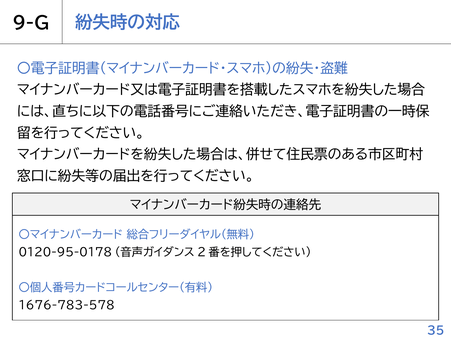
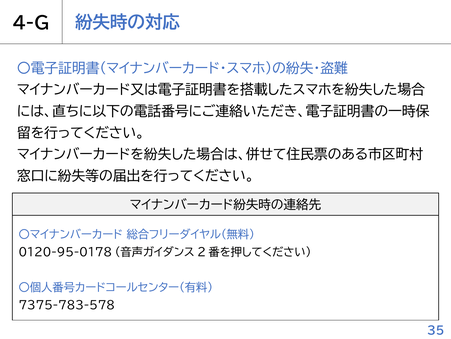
9-G: 9-G -> 4-G (31, 23)
1676-783-578: 1676-783-578 -> 7375-783-578 (67, 305)
